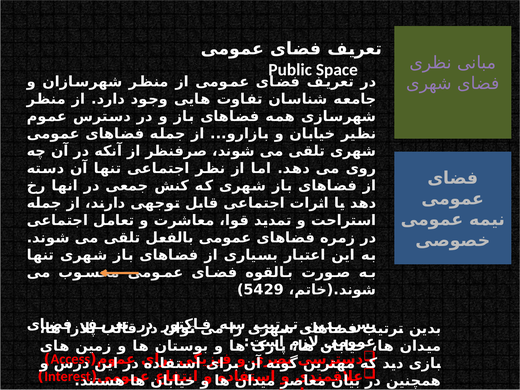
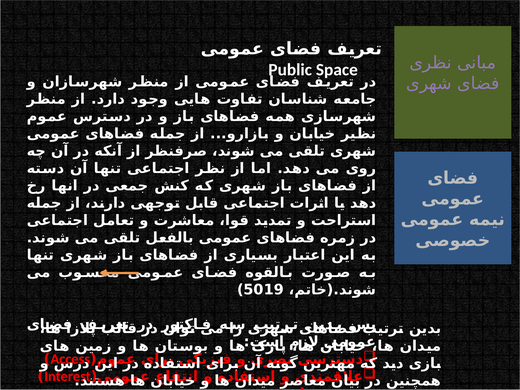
5429: 5429 -> 5019 (264, 290)
